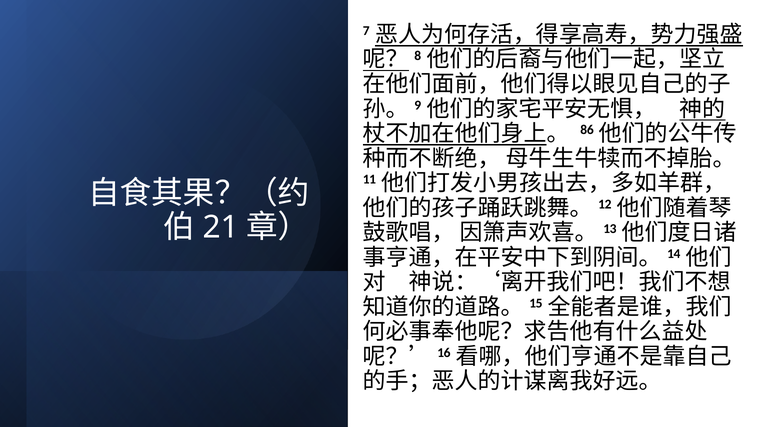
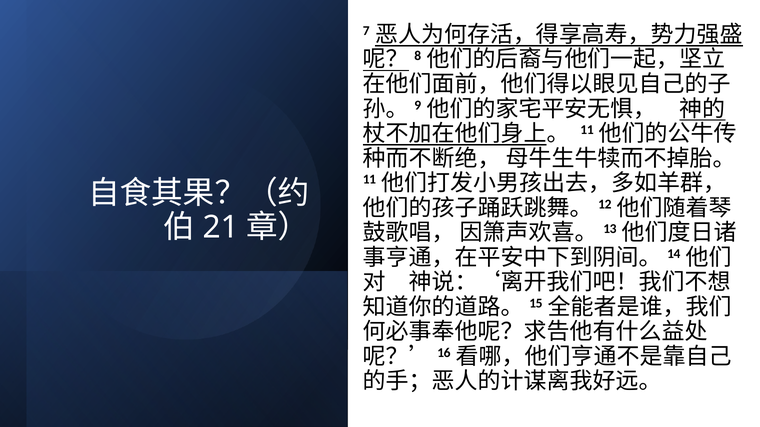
86: 86 -> 11 (587, 130)
